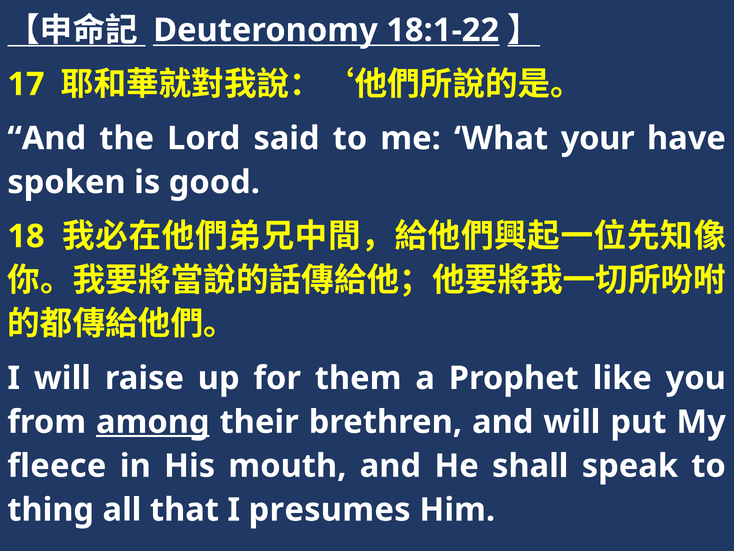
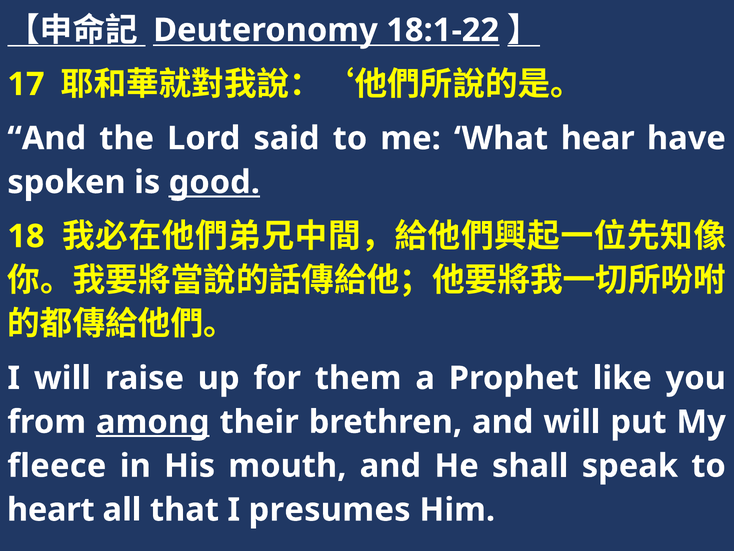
your: your -> hear (598, 138)
good underline: none -> present (214, 182)
thing: thing -> heart (51, 509)
